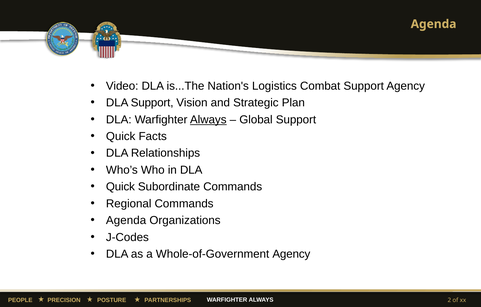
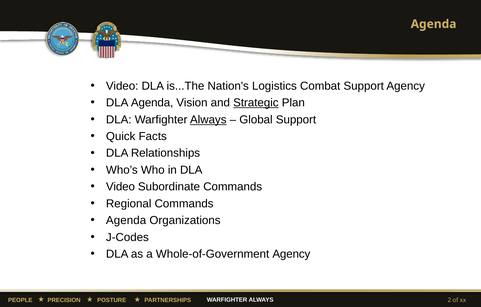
DLA Support: Support -> Agenda (152, 103)
Strategic underline: none -> present (256, 103)
Quick: Quick -> Video (120, 187)
